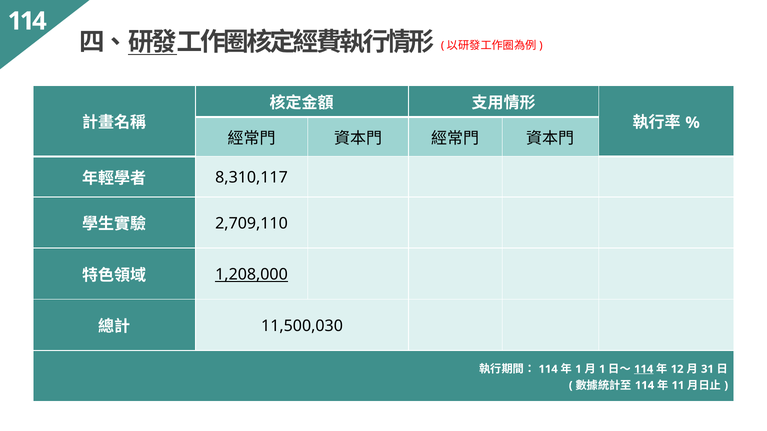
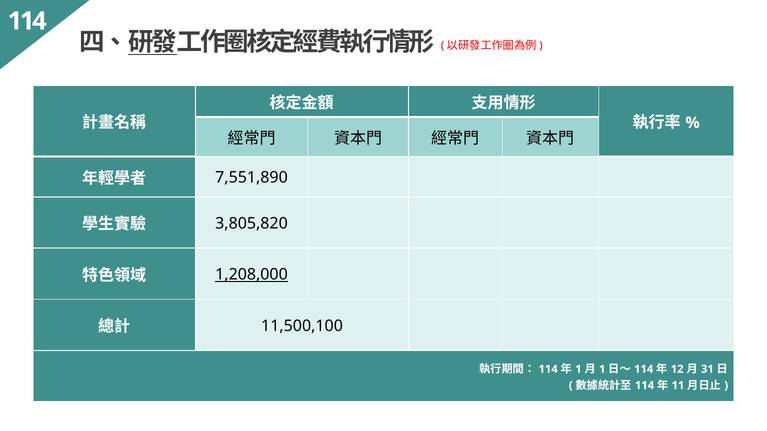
8,310,117: 8,310,117 -> 7,551,890 (251, 178)
2,709,110: 2,709,110 -> 3,805,820 (251, 224)
11,500,030: 11,500,030 -> 11,500,100 (302, 326)
114 underline: present -> none (644, 369)
